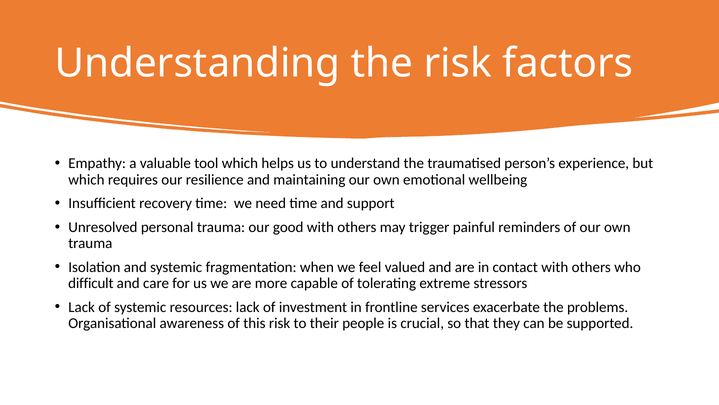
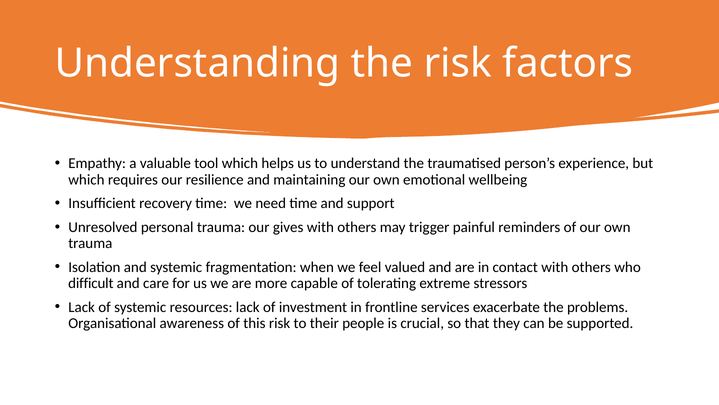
good: good -> gives (288, 227)
